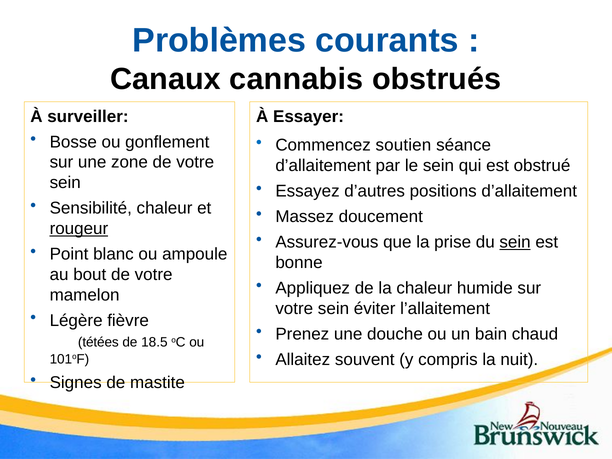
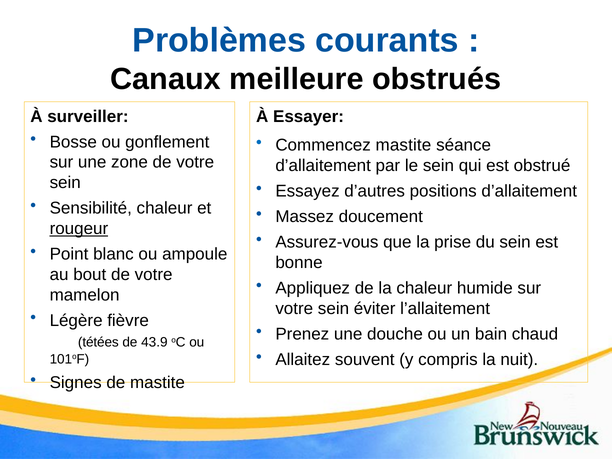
cannabis: cannabis -> meilleure (296, 79)
Commencez soutien: soutien -> mastite (403, 145)
sein underline: present -> none (515, 242)
18.5: 18.5 -> 43.9 (154, 342)
